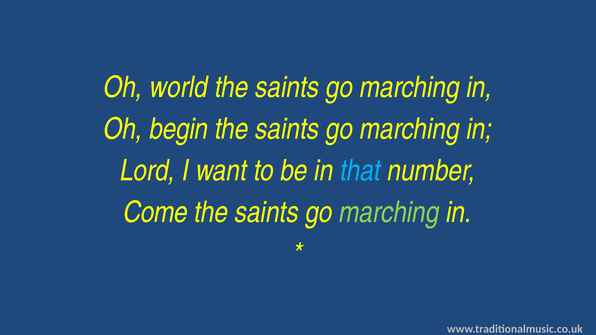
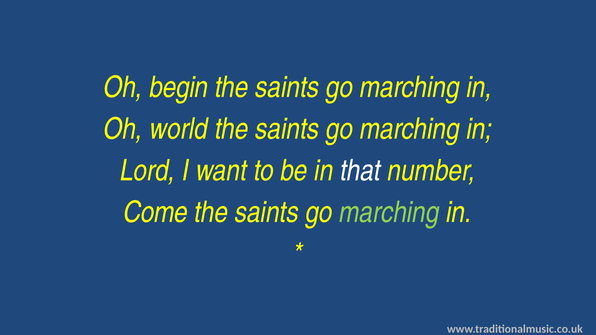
world: world -> begin (179, 87)
begin: begin -> world (179, 129)
that colour: light blue -> white (360, 171)
